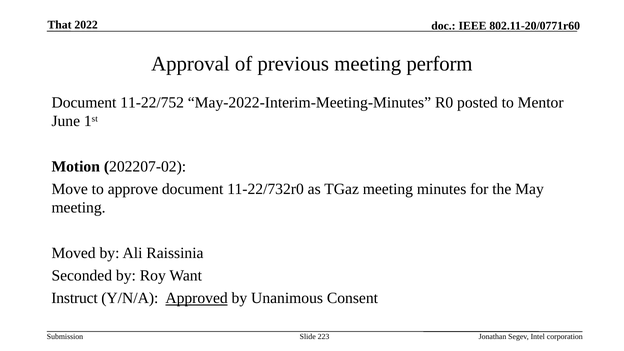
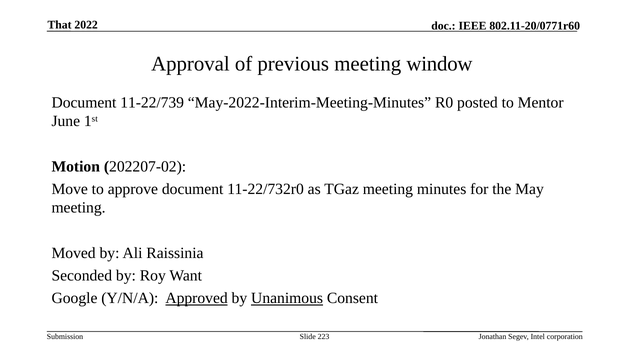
perform: perform -> window (439, 64)
11-22/752: 11-22/752 -> 11-22/739 (152, 102)
Instruct: Instruct -> Google (74, 298)
Unanimous underline: none -> present (287, 298)
